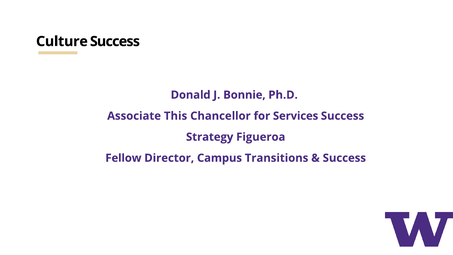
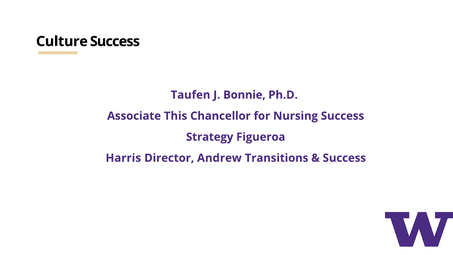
Donald: Donald -> Taufen (191, 95)
Services: Services -> Nursing (296, 116)
Fellow: Fellow -> Harris (123, 158)
Campus: Campus -> Andrew (219, 158)
